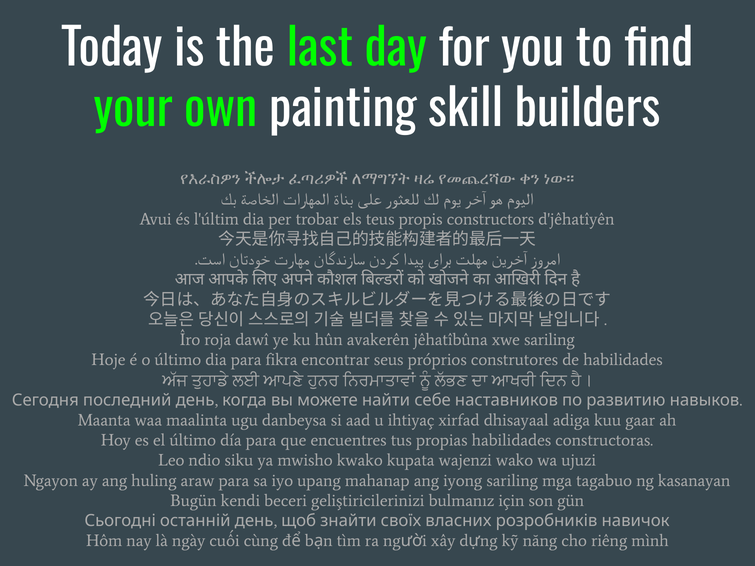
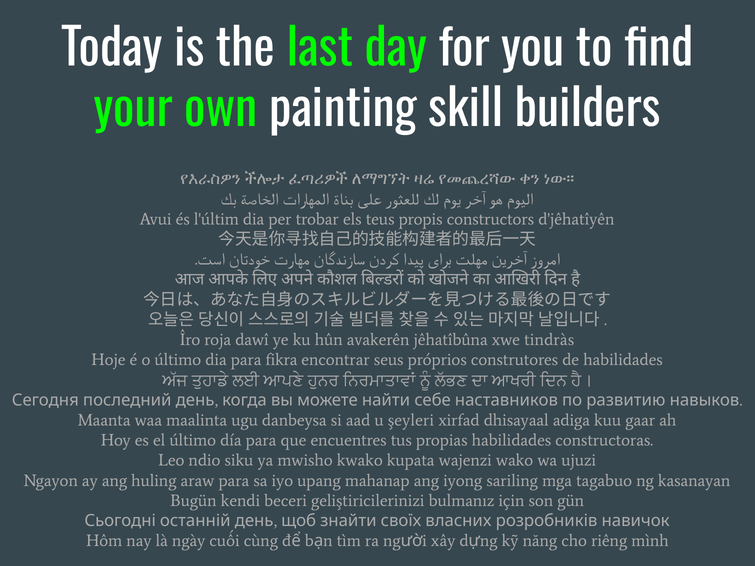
xwe sariling: sariling -> tindràs (549, 340)
ihtiyaç: ihtiyaç -> şeyleri (411, 420)
